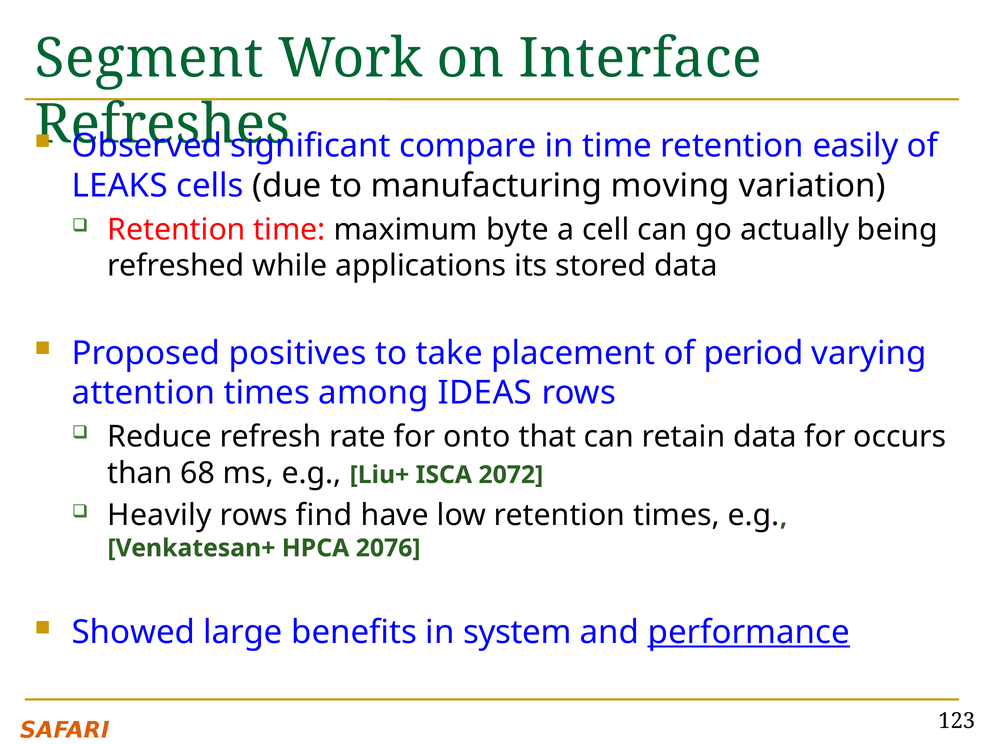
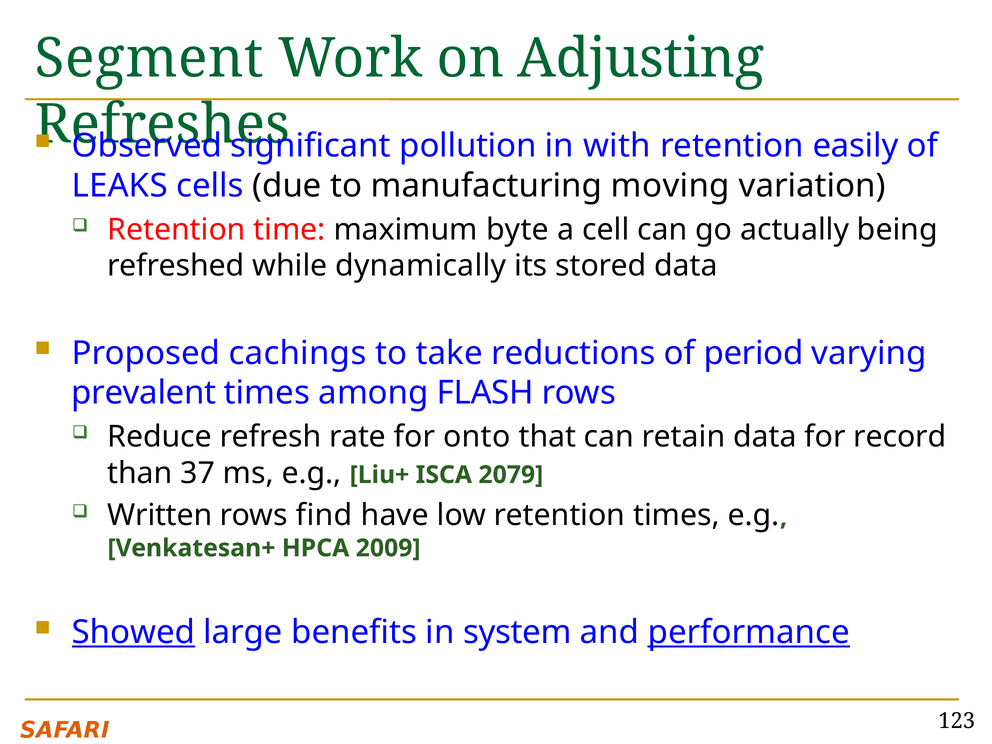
Interface: Interface -> Adjusting (641, 58)
compare: compare -> pollution (468, 146)
in time: time -> with (617, 146)
applications: applications -> dynamically (421, 266)
positives: positives -> cachings (298, 353)
placement: placement -> reductions (573, 353)
attention: attention -> prevalent (144, 393)
IDEAS: IDEAS -> FLASH (485, 393)
occurs: occurs -> record (900, 437)
68: 68 -> 37 (198, 473)
2072: 2072 -> 2079 (511, 475)
Heavily: Heavily -> Written (160, 515)
2076: 2076 -> 2009 (388, 548)
Showed underline: none -> present (133, 632)
